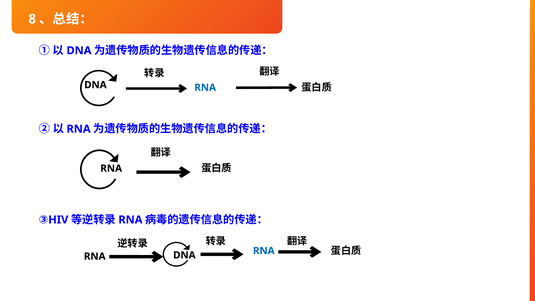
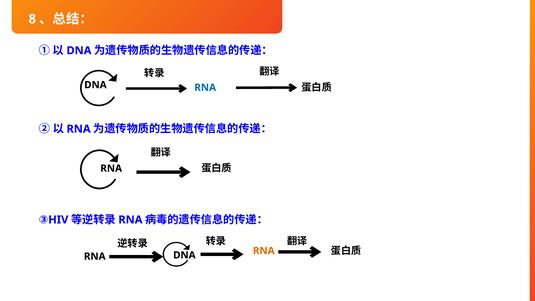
RNA colour: blue -> orange (264, 251)
